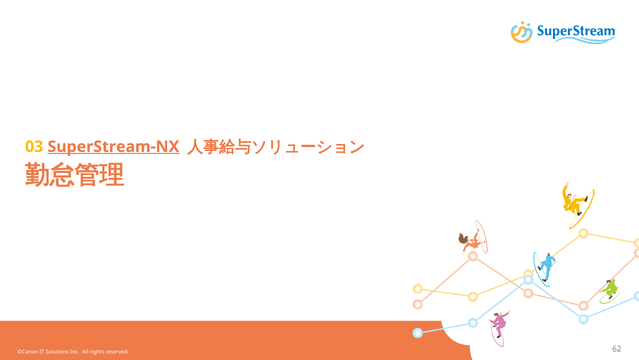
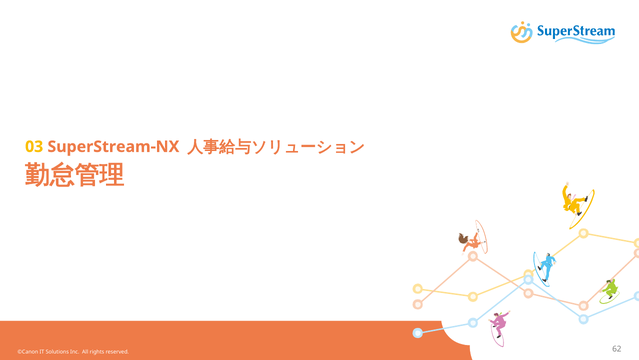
SuperStream-NX underline: present -> none (113, 147)
